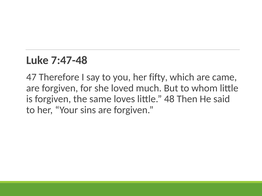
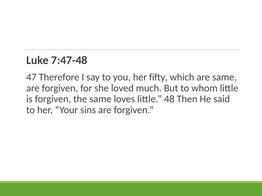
are came: came -> same (224, 77)
